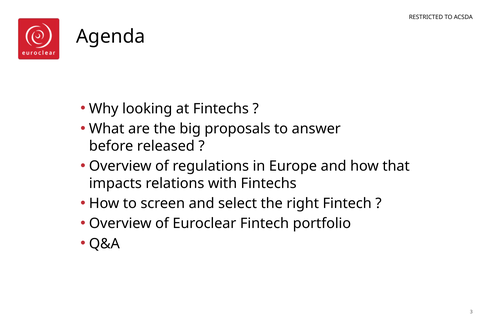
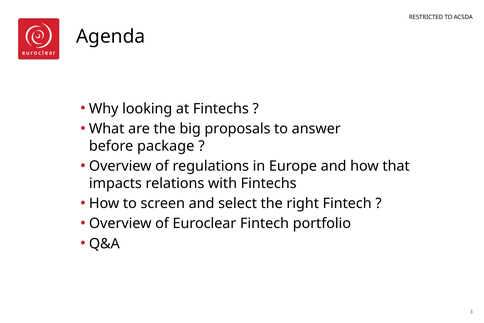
released: released -> package (166, 146)
